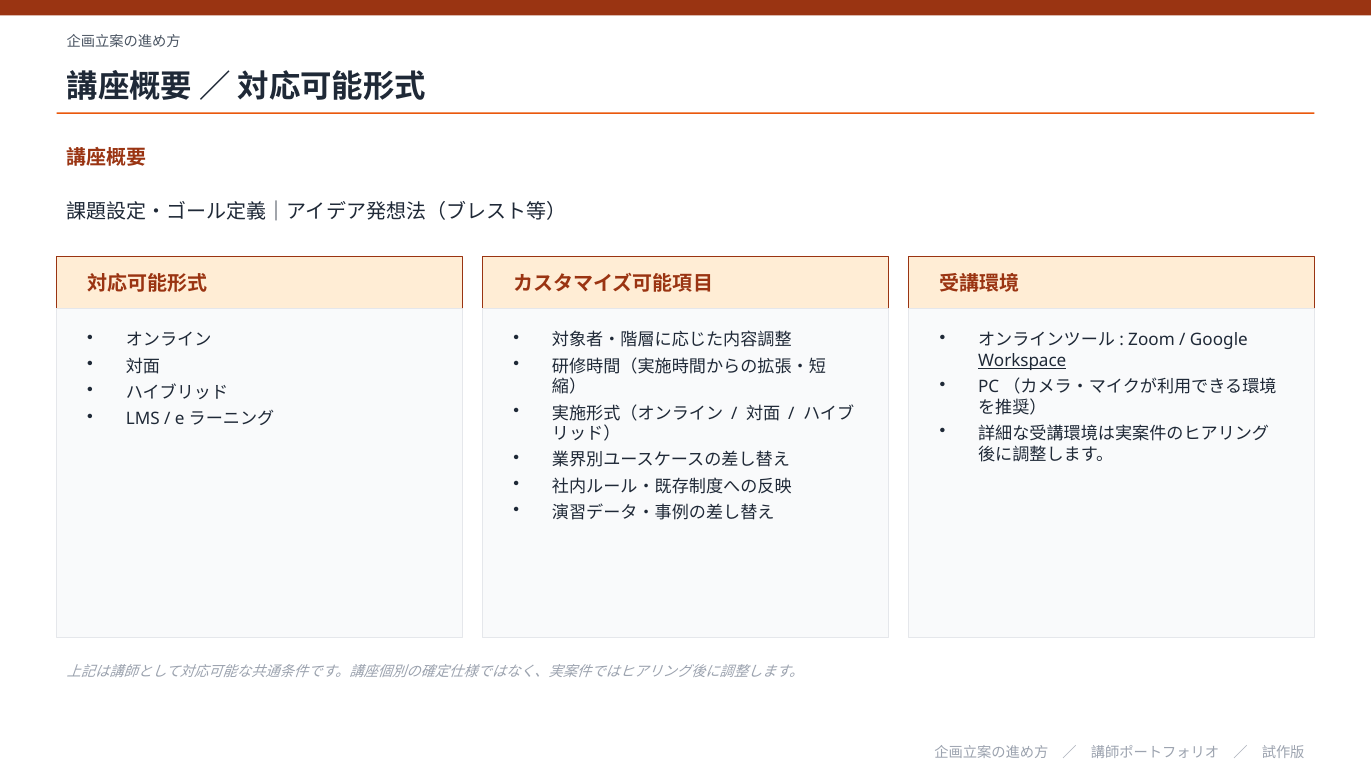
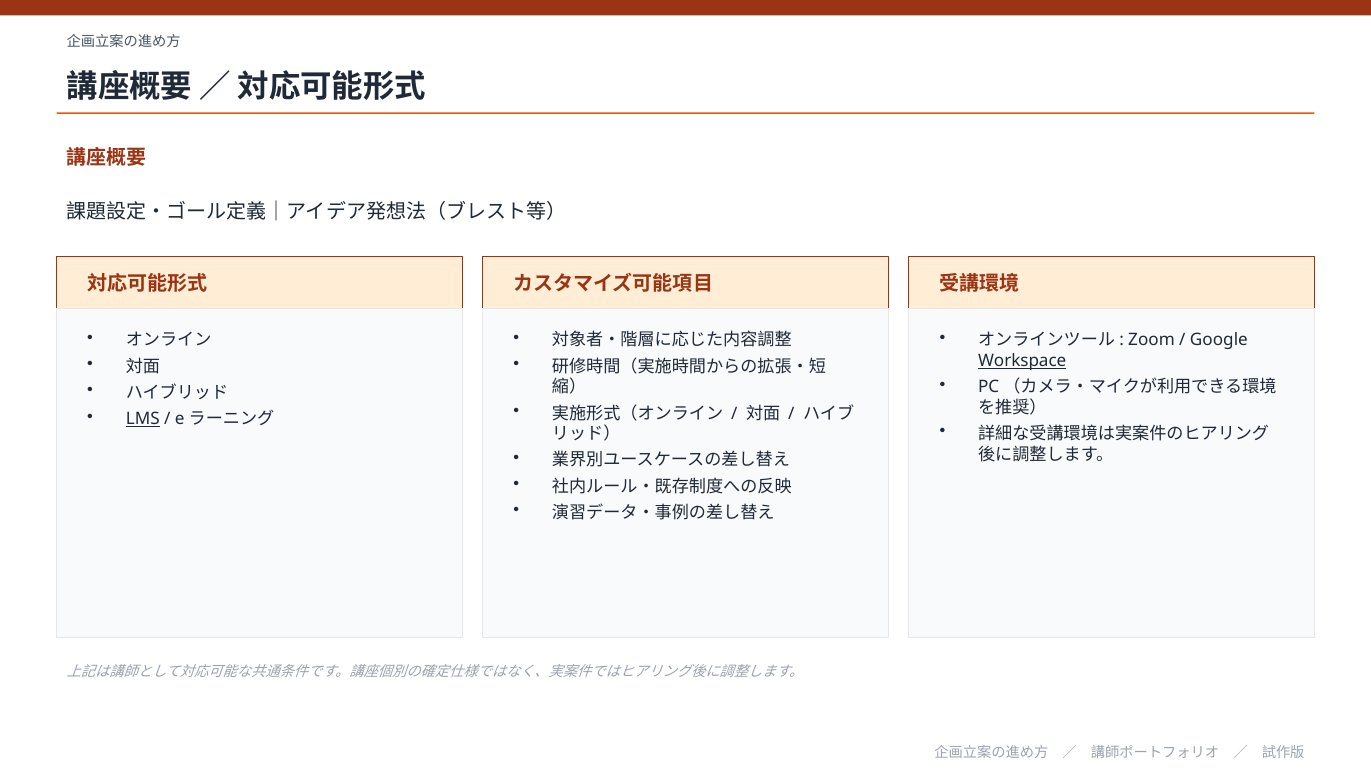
LMS underline: none -> present (143, 419)
